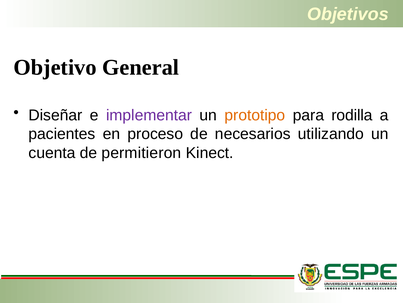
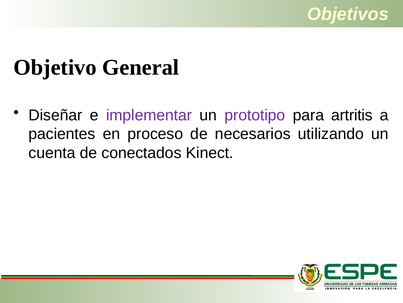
prototipo colour: orange -> purple (255, 115)
rodilla: rodilla -> artritis (352, 115)
permitieron: permitieron -> conectados (142, 153)
